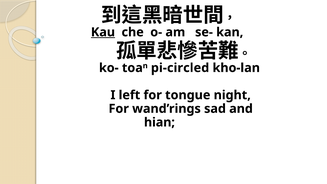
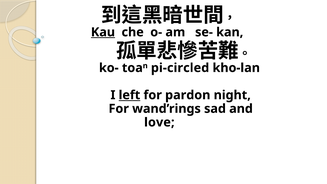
left underline: none -> present (129, 95)
tongue: tongue -> pardon (188, 95)
hian: hian -> love (159, 122)
